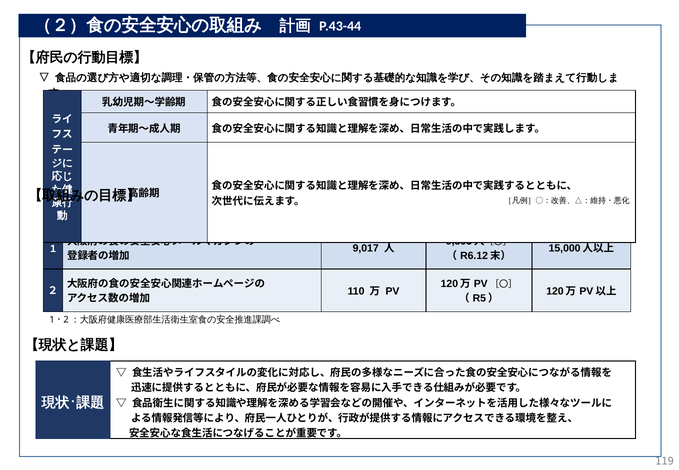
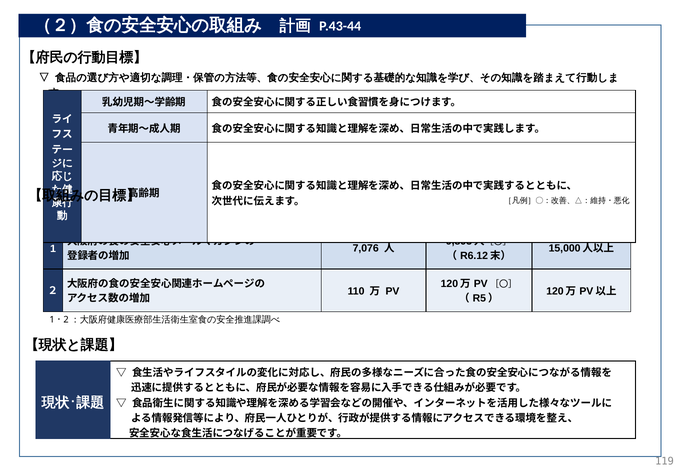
9,017: 9,017 -> 7,076 (366, 249)
